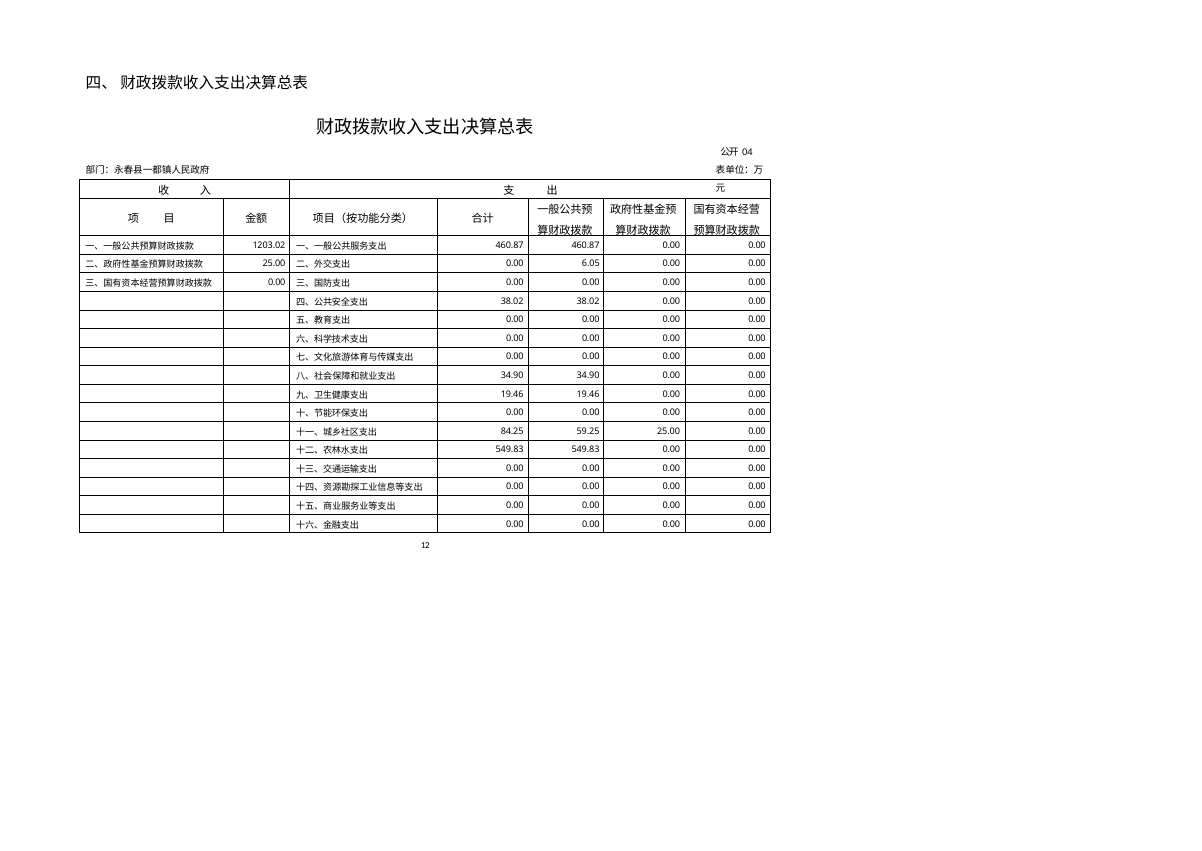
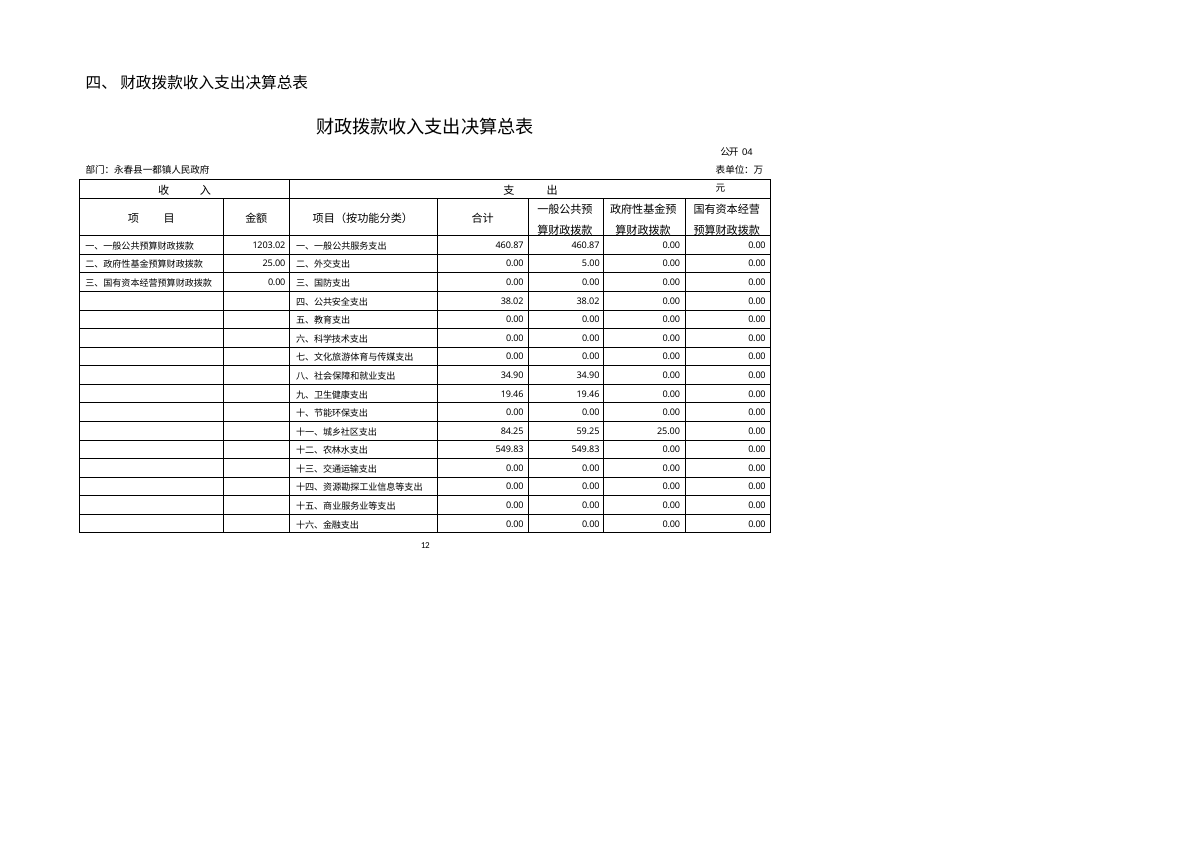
6.05: 6.05 -> 5.00 (591, 263)
